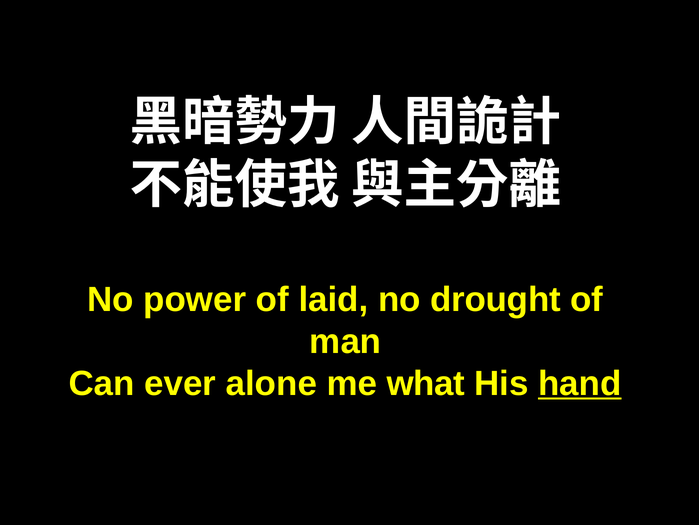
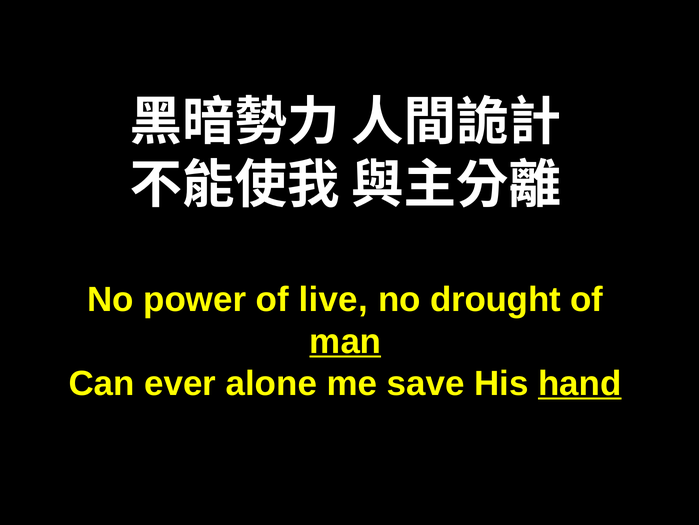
laid: laid -> live (333, 299)
man underline: none -> present (345, 341)
what: what -> save (426, 383)
